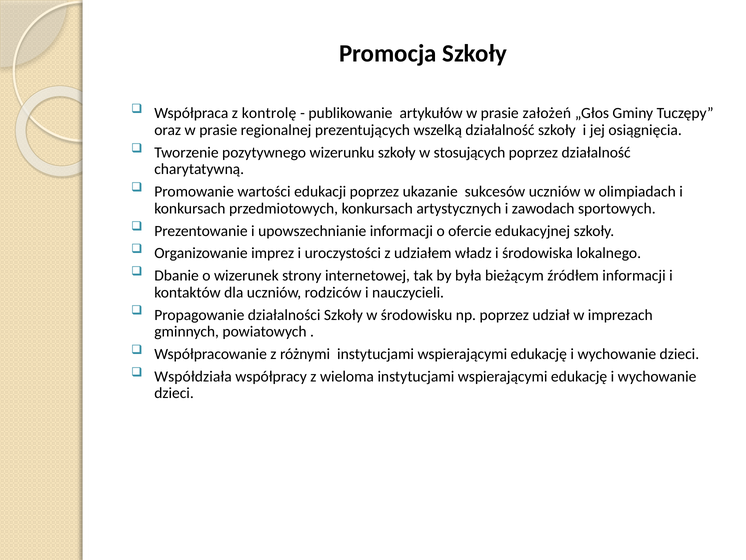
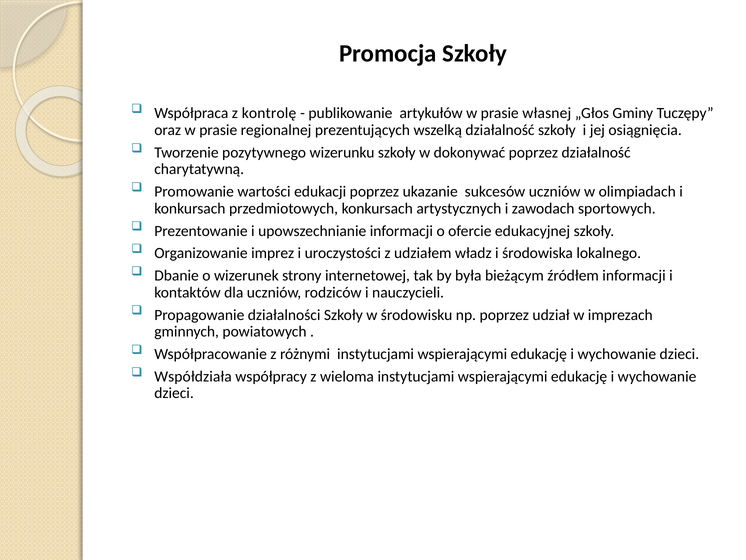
założeń: założeń -> własnej (547, 113)
stosujących: stosujących -> dokonywać (469, 152)
